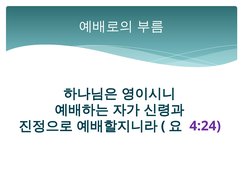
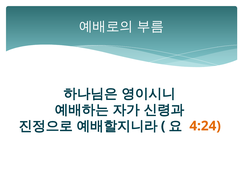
4:24 colour: purple -> orange (205, 126)
